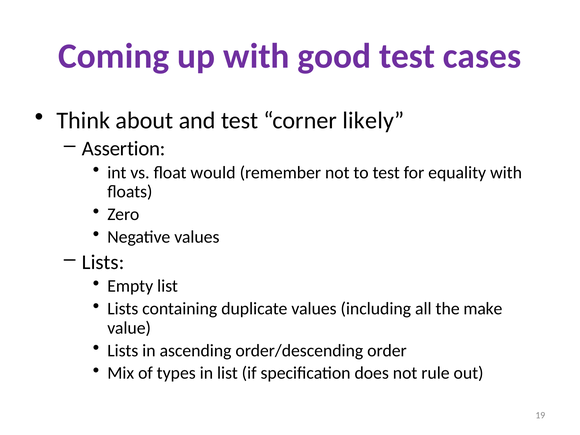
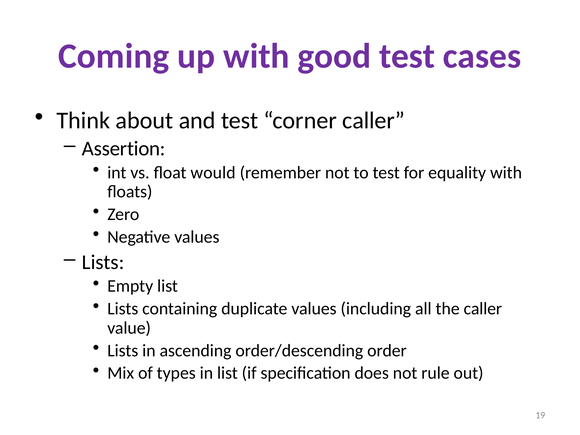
corner likely: likely -> caller (374, 121)
the make: make -> caller (483, 309)
